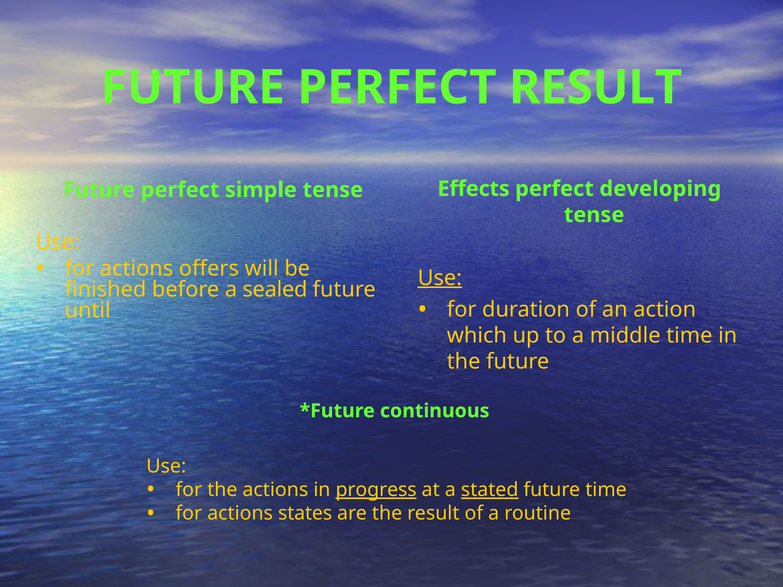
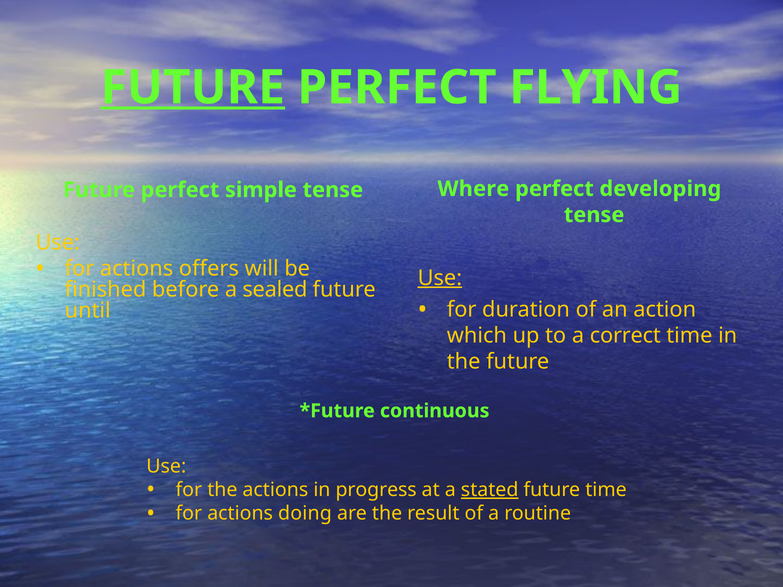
FUTURE underline: none -> present (193, 88)
PERFECT RESULT: RESULT -> FLYING (596, 88)
Effects: Effects -> Where (473, 189)
middle: middle -> correct (625, 336)
progress underline: present -> none (376, 490)
states: states -> doing (305, 514)
